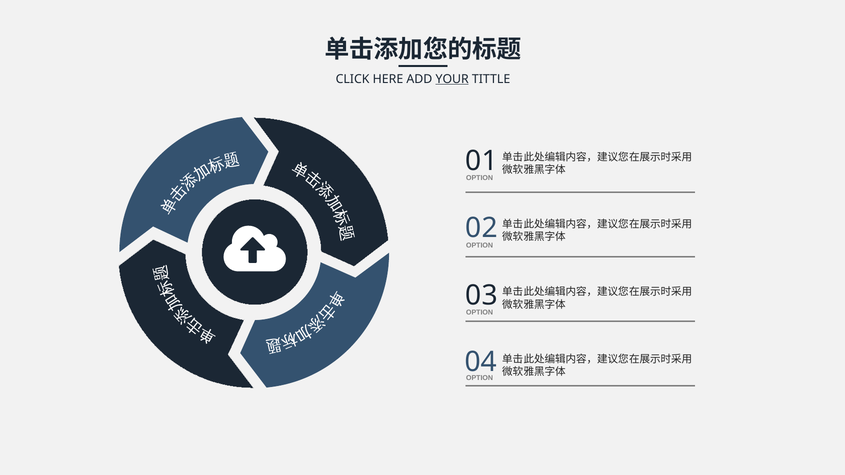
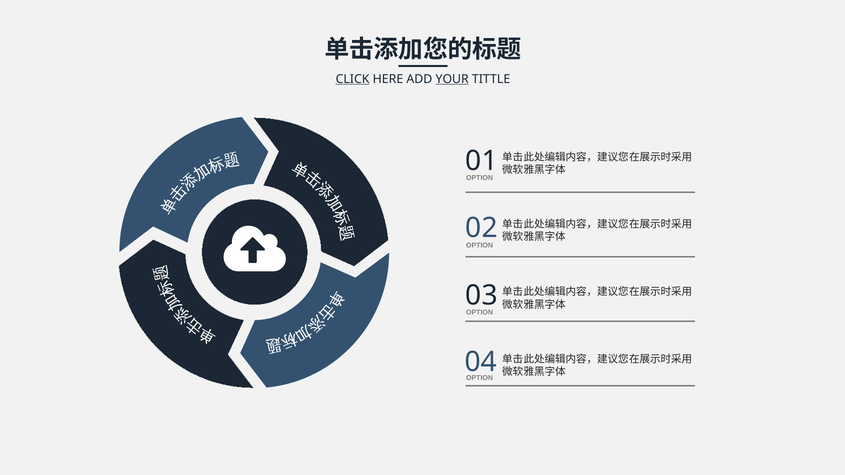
CLICK underline: none -> present (353, 79)
